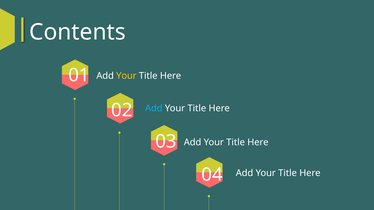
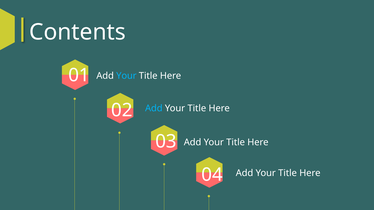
Your colour: yellow -> light blue (126, 76)
